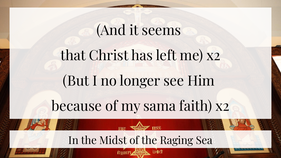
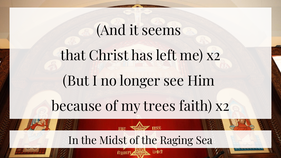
sama: sama -> trees (160, 106)
